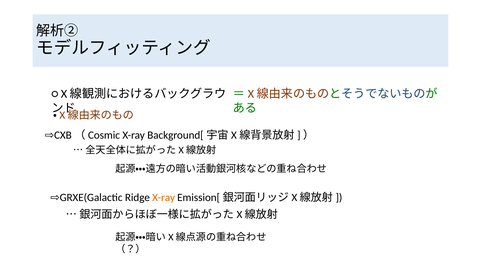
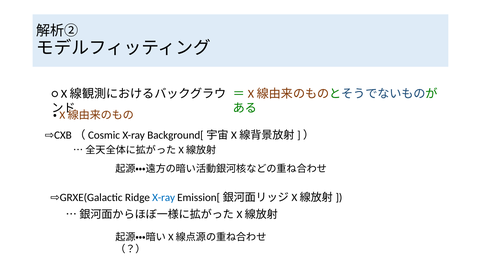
X-ray colour: orange -> blue (164, 197)
